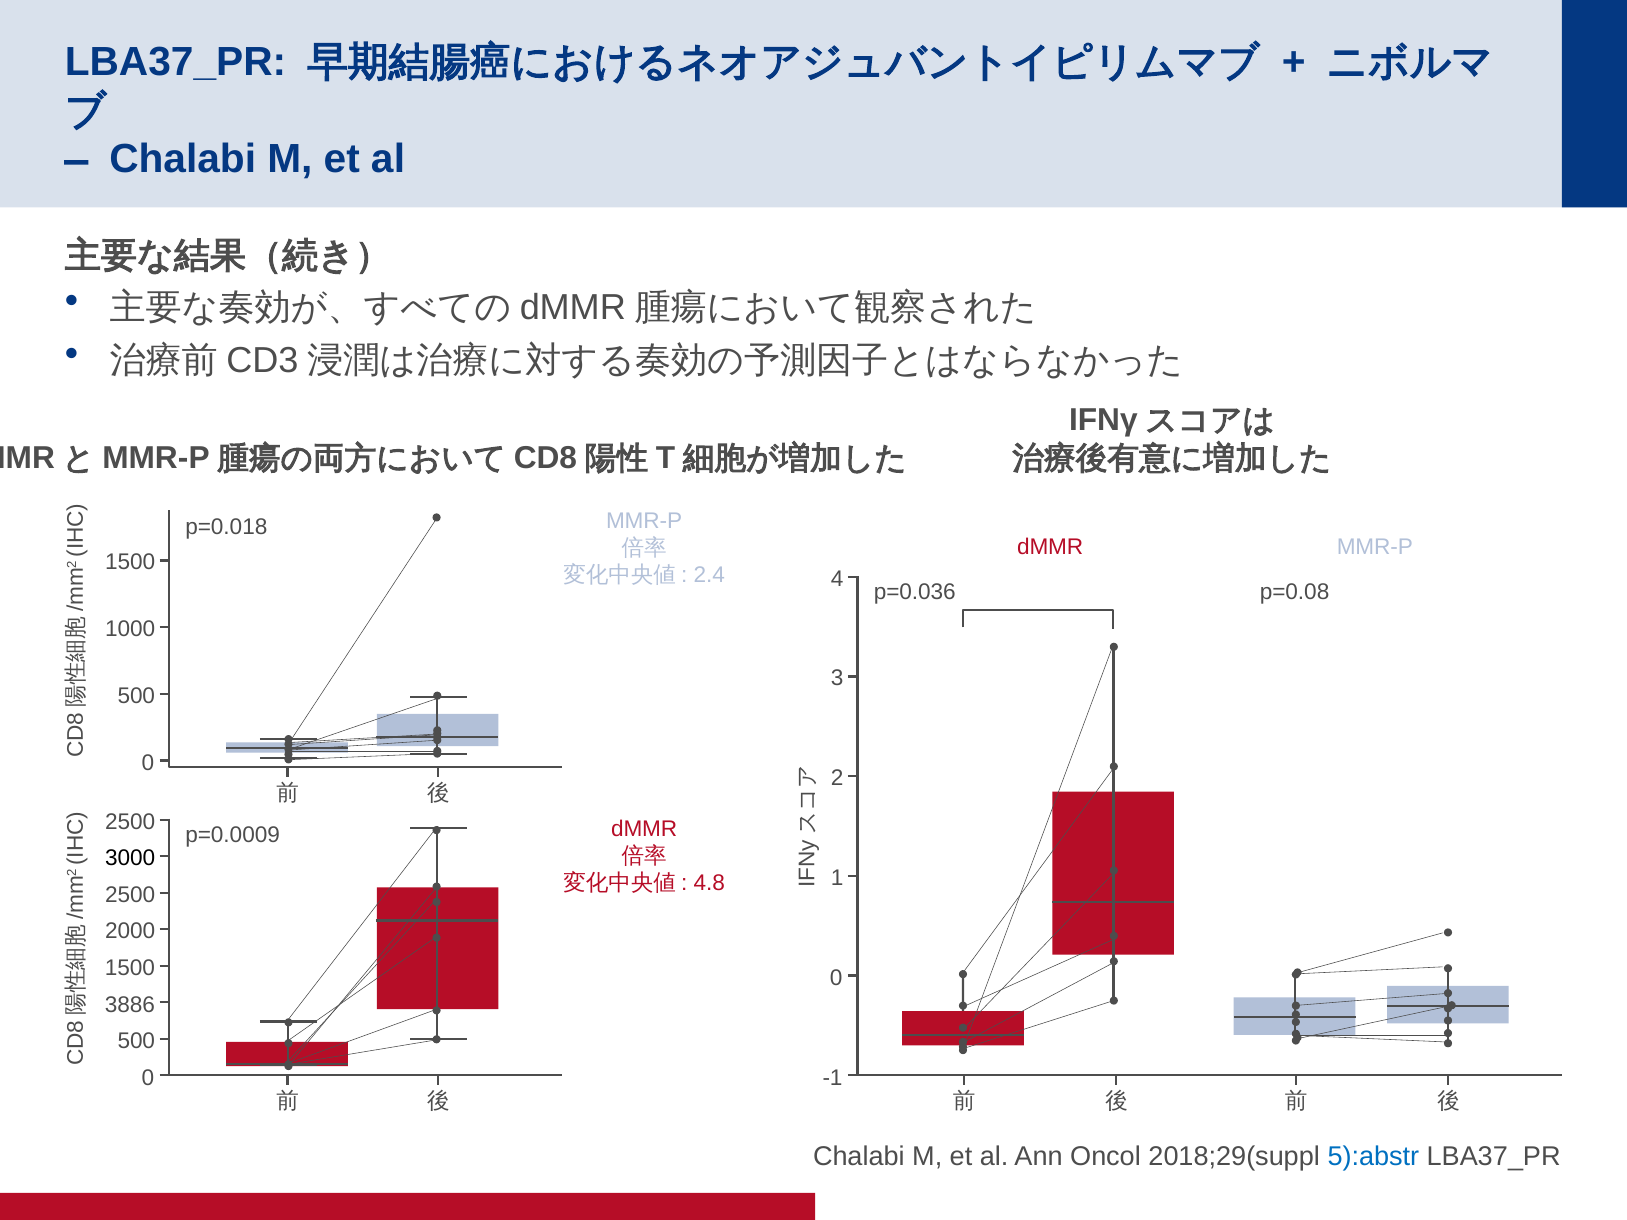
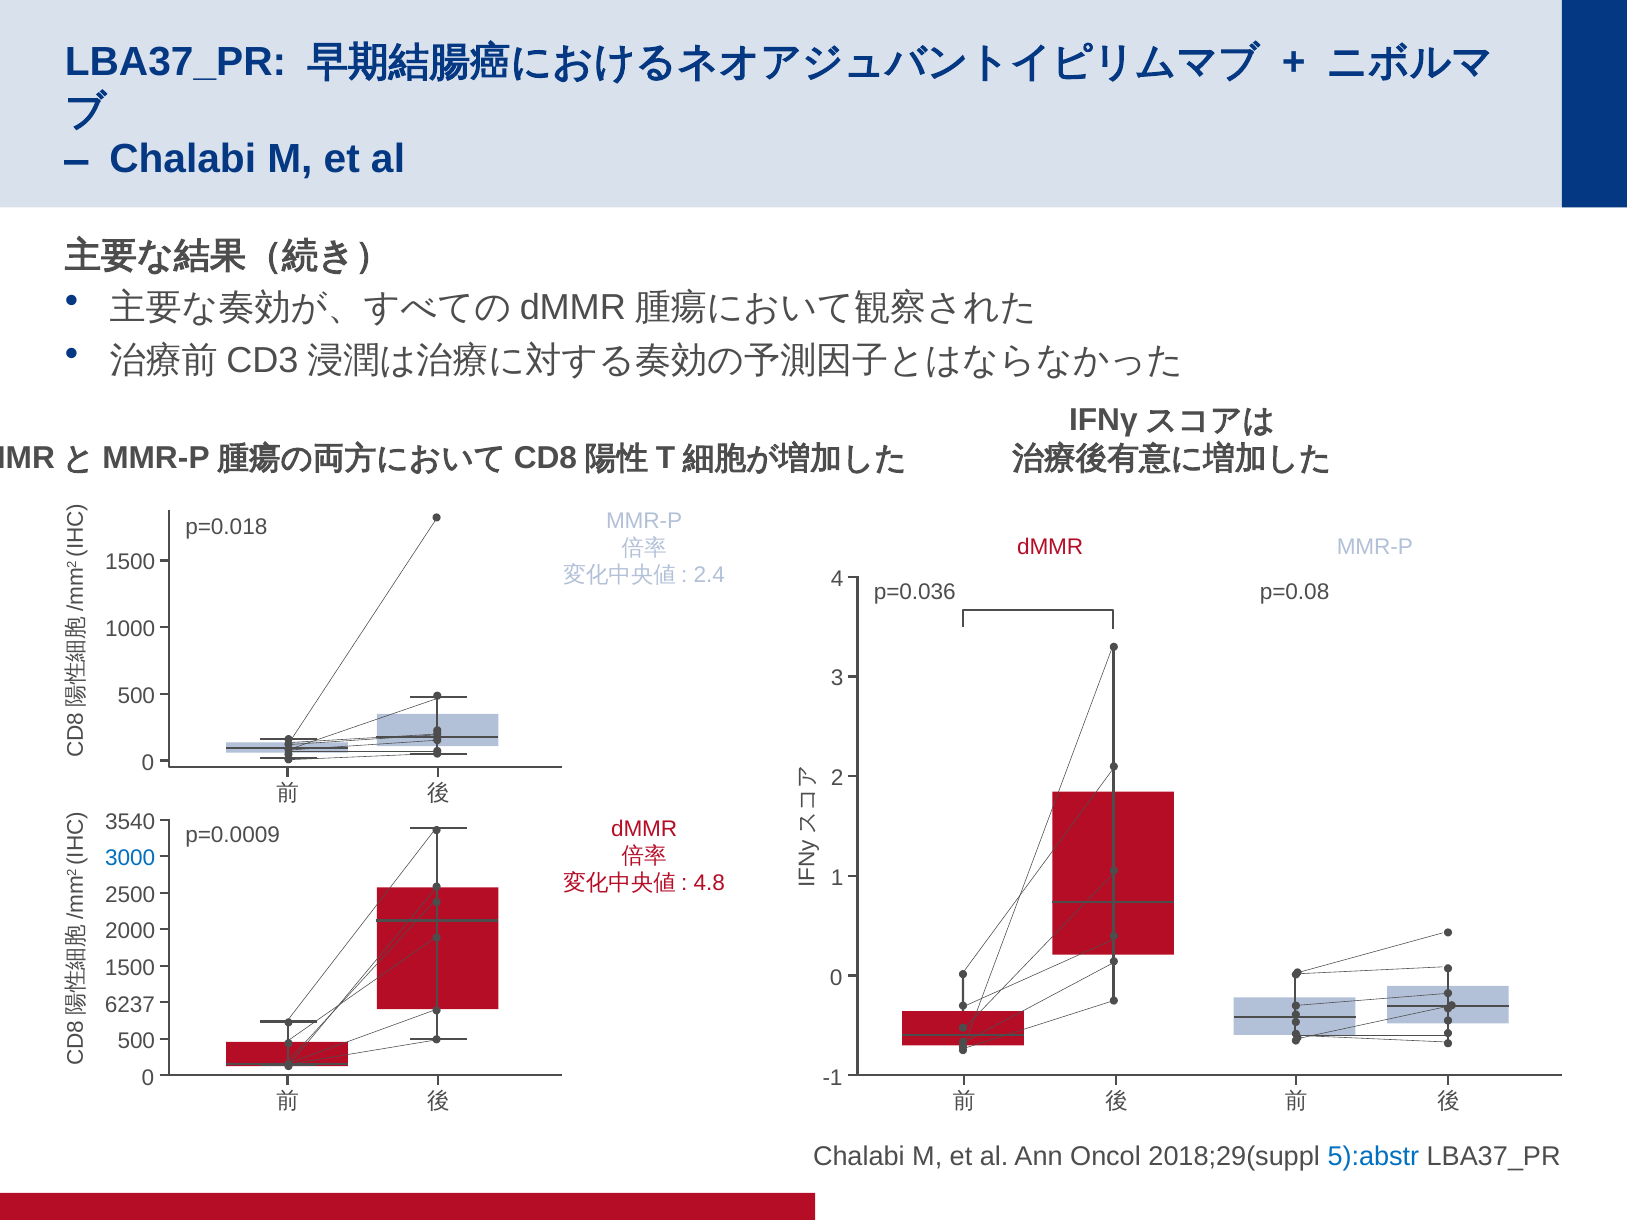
2500: 2500 -> 3540 (130, 822)
3000 colour: black -> blue (130, 858)
3886: 3886 -> 6237 (130, 1005)
